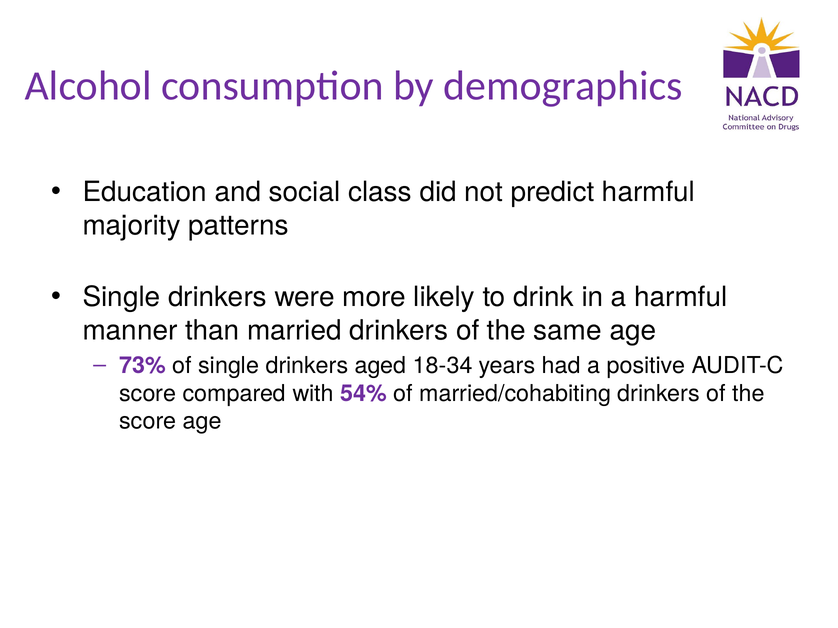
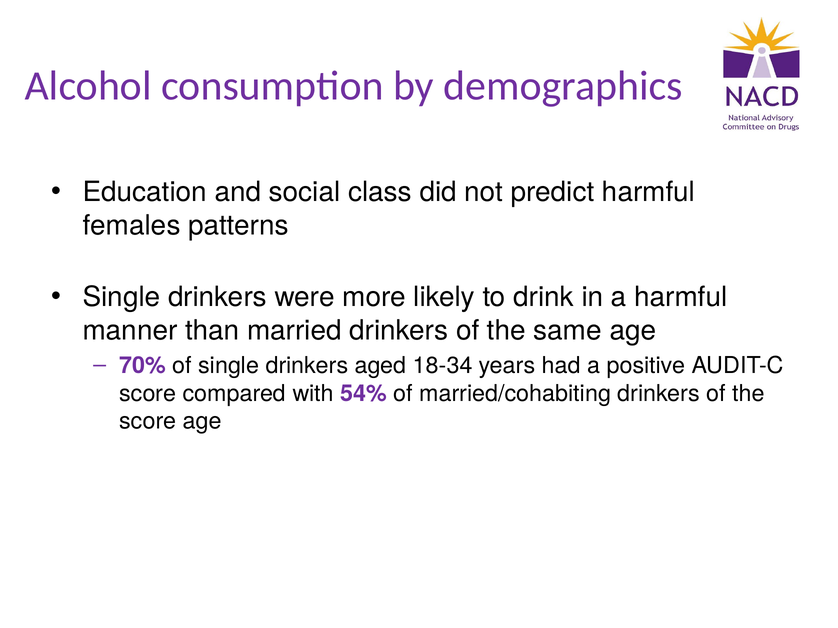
majority: majority -> females (132, 226)
73%: 73% -> 70% (143, 366)
